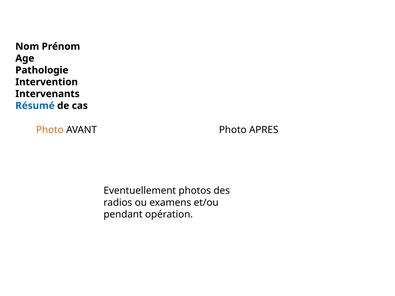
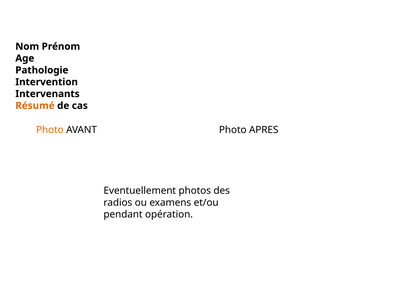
Résumé colour: blue -> orange (35, 106)
